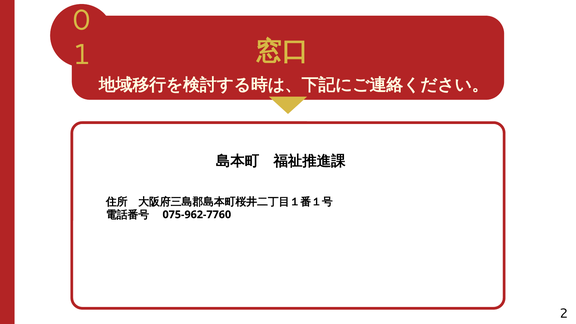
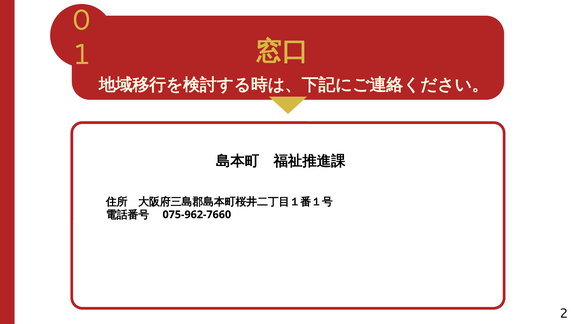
075-962-7760: 075-962-7760 -> 075-962-7660 (197, 215)
